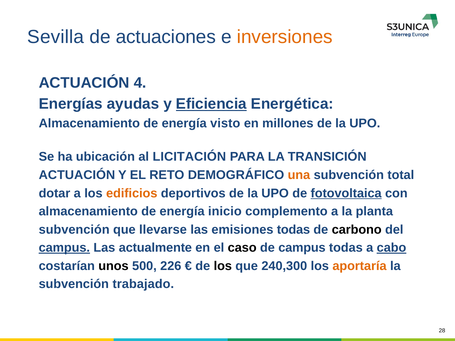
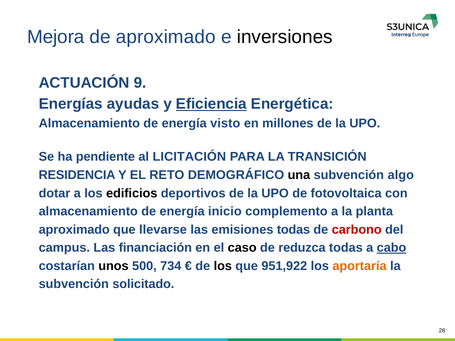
Sevilla: Sevilla -> Mejora (56, 37)
de actuaciones: actuaciones -> aproximado (166, 37)
inversiones colour: orange -> black (285, 37)
4: 4 -> 9 (140, 83)
ubicación: ubicación -> pendiente (105, 157)
ACTUACIÓN: ACTUACIÓN -> RESIDENCIA (77, 175)
una colour: orange -> black (299, 175)
total: total -> algo (401, 175)
edificios colour: orange -> black (132, 193)
fotovoltaica underline: present -> none (346, 193)
subvención: subvención -> aproximado (74, 230)
carbono colour: black -> red (357, 230)
campus underline: present -> none (64, 248)
actualmente: actualmente -> financiación (155, 248)
de campus: campus -> reduzca (302, 248)
226: 226 -> 734 (171, 266)
240,300: 240,300 -> 951,922 (284, 266)
trabajado: trabajado -> solicitado (143, 284)
